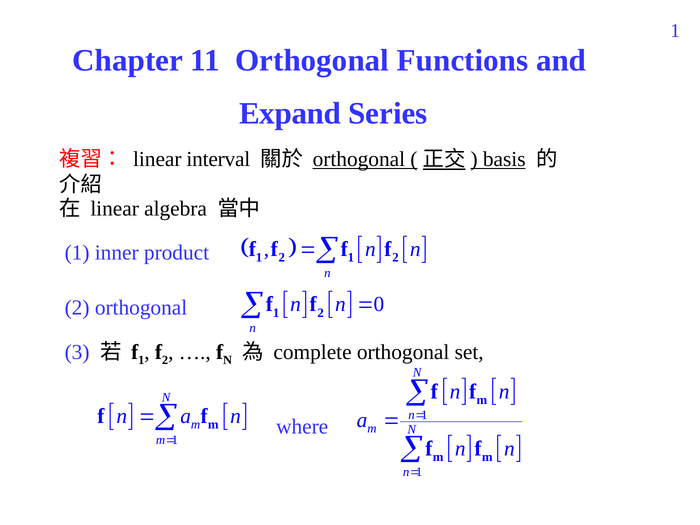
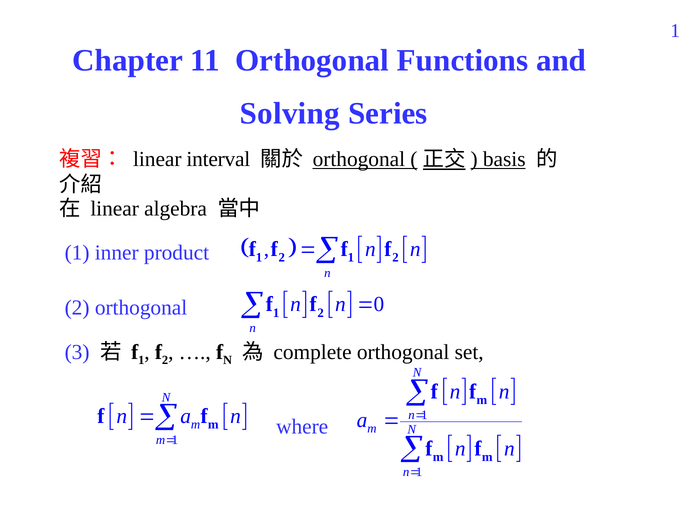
Expand: Expand -> Solving (290, 114)
